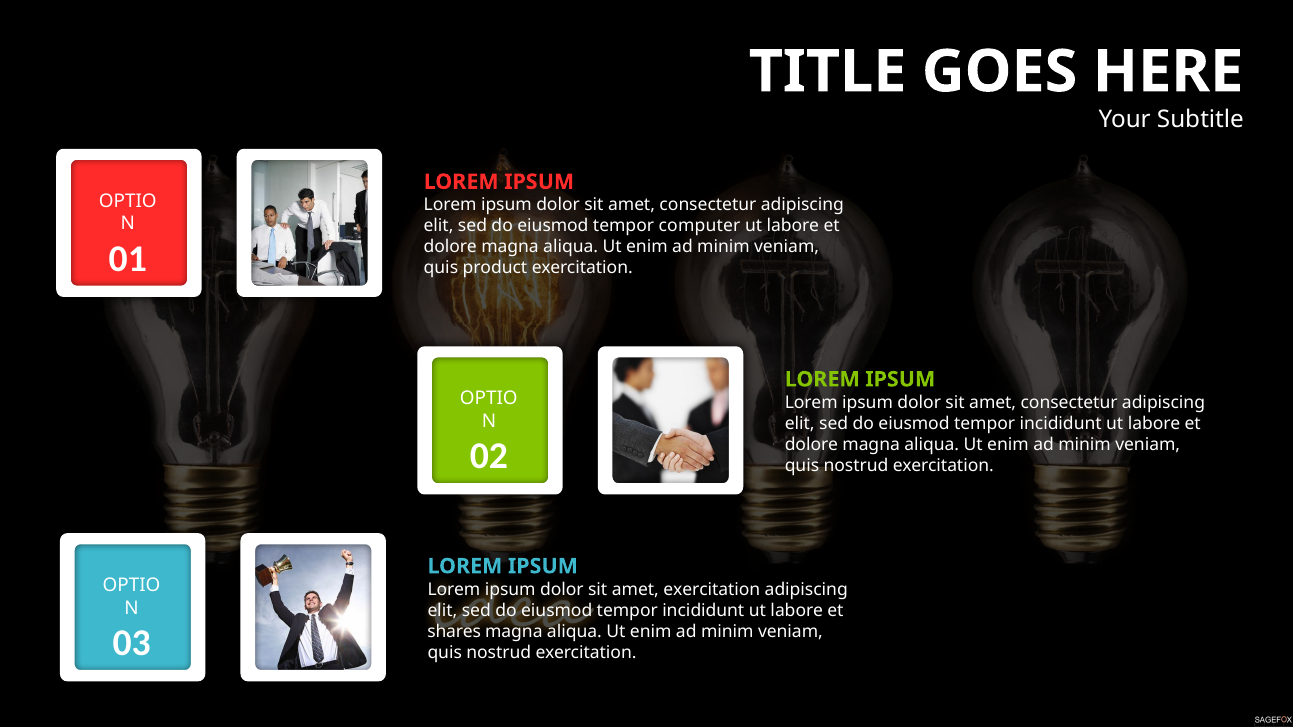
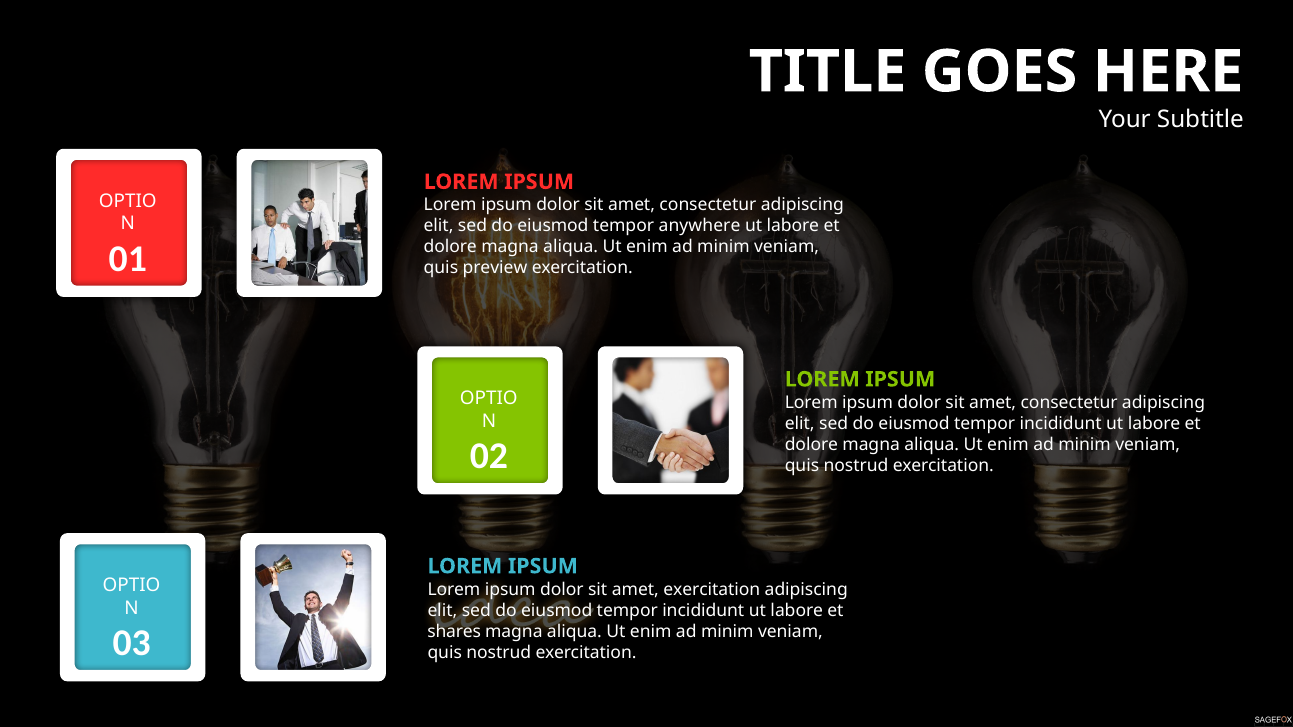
computer: computer -> anywhere (700, 226)
product: product -> preview (495, 268)
